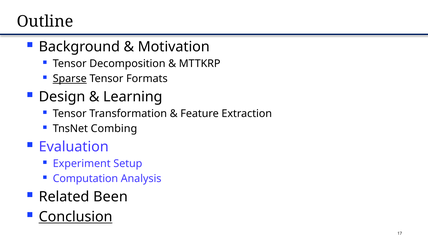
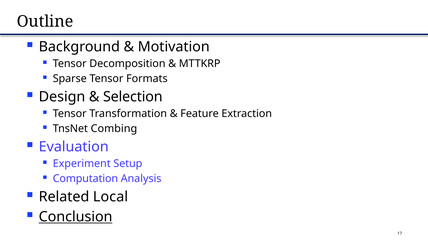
Sparse underline: present -> none (70, 79)
Learning: Learning -> Selection (133, 97)
Been: Been -> Local (111, 197)
